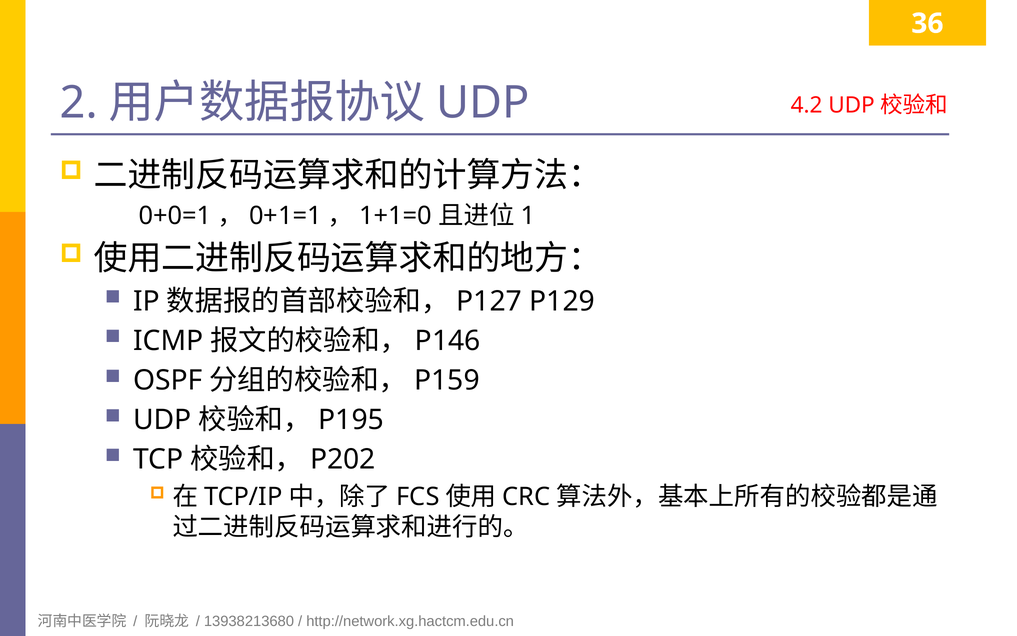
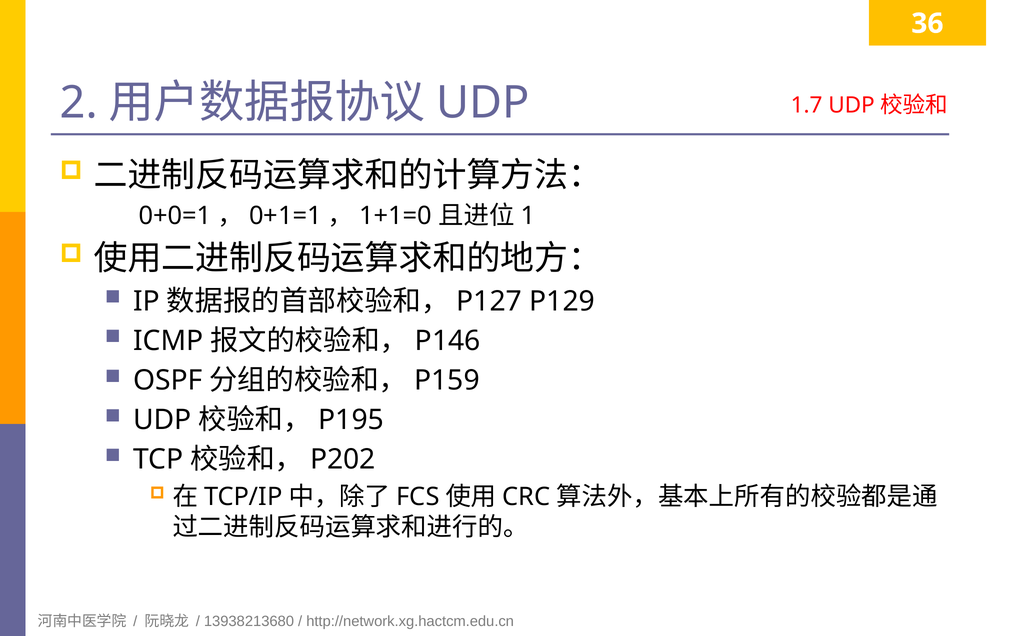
4.2: 4.2 -> 1.7 (807, 105)
